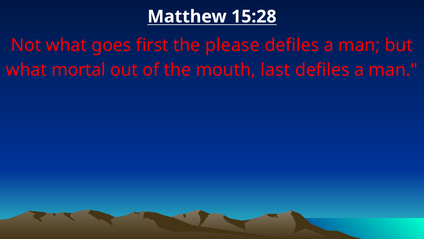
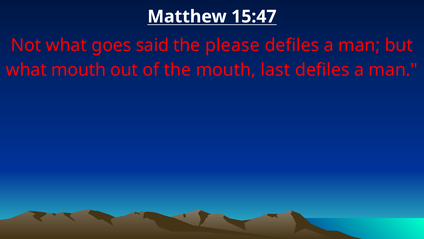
15:28: 15:28 -> 15:47 (254, 17)
first: first -> said (152, 45)
what mortal: mortal -> mouth (79, 70)
